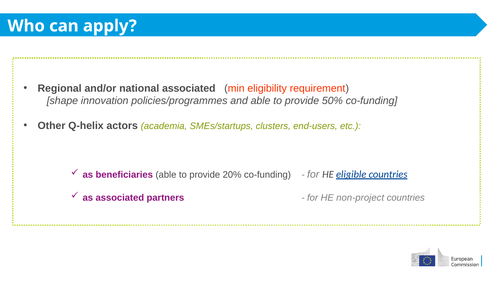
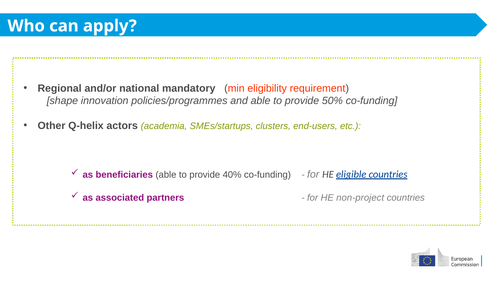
national associated: associated -> mandatory (189, 88)
20%: 20% -> 40% (232, 175)
